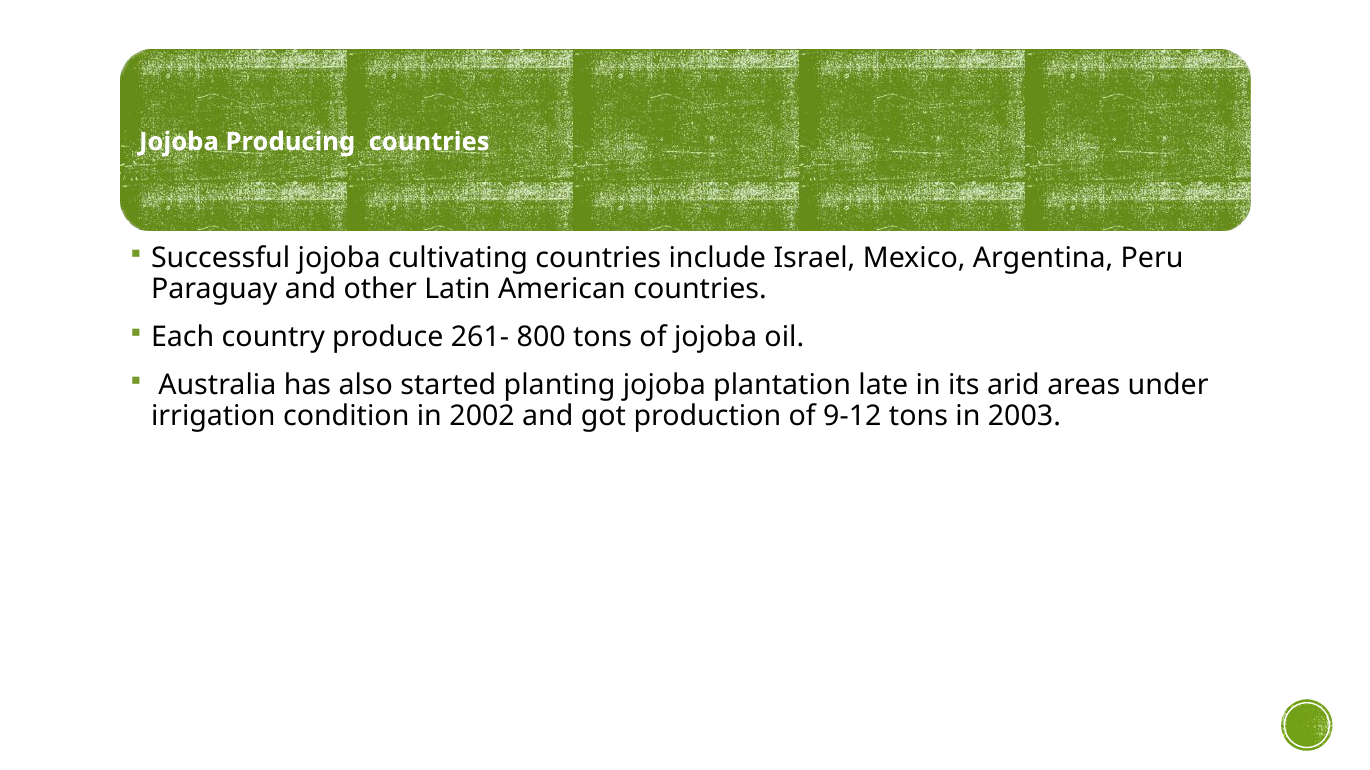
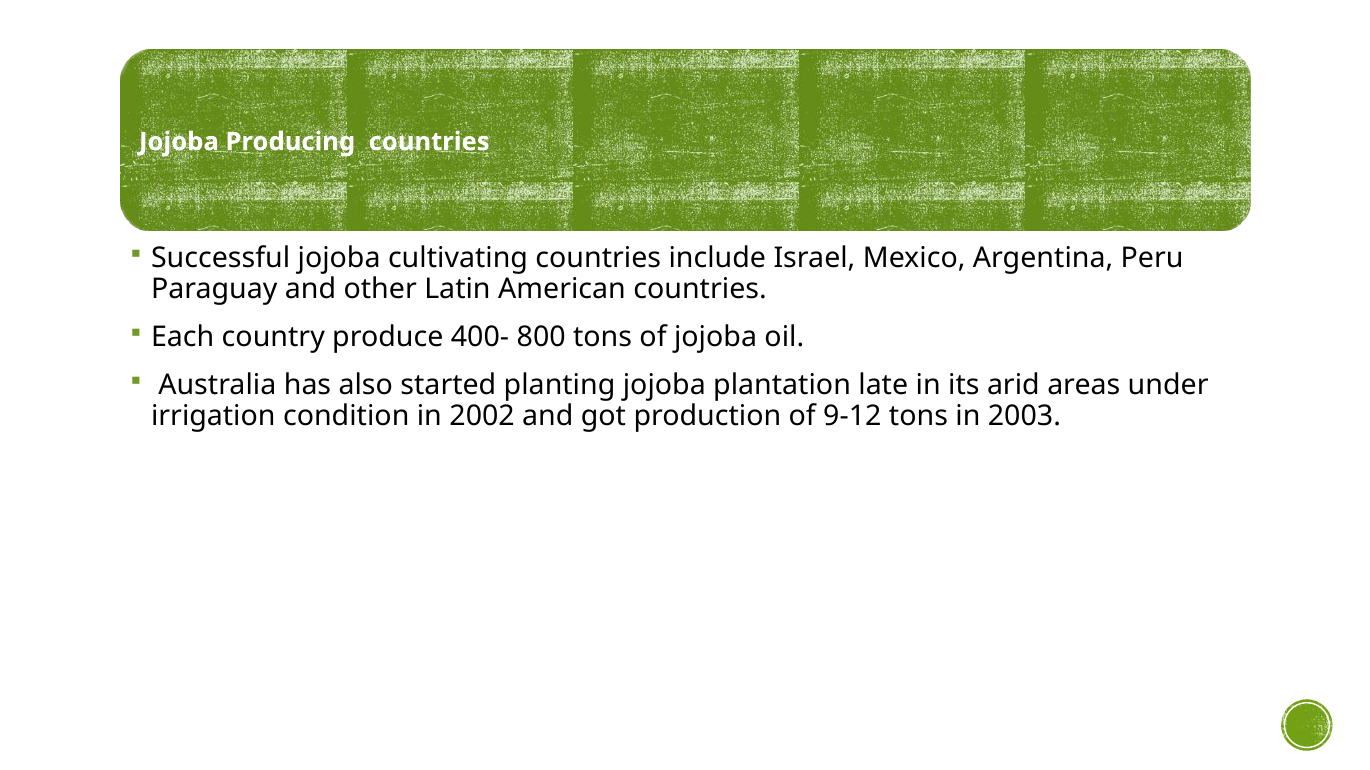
261-: 261- -> 400- (480, 338)
